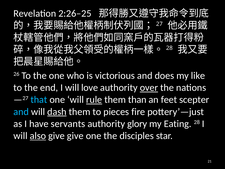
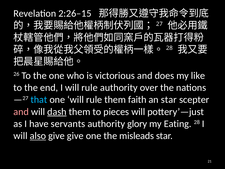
2:26–25: 2:26–25 -> 2:26–15 (75, 13)
I will love: love -> rule (90, 88)
over underline: present -> none (149, 88)
rule underline: present -> none (94, 100)
than: than -> faith (137, 100)
an feet: feet -> star (169, 100)
and colour: light blue -> pink (21, 112)
pieces fire: fire -> will (138, 112)
disciples: disciples -> misleads (137, 136)
